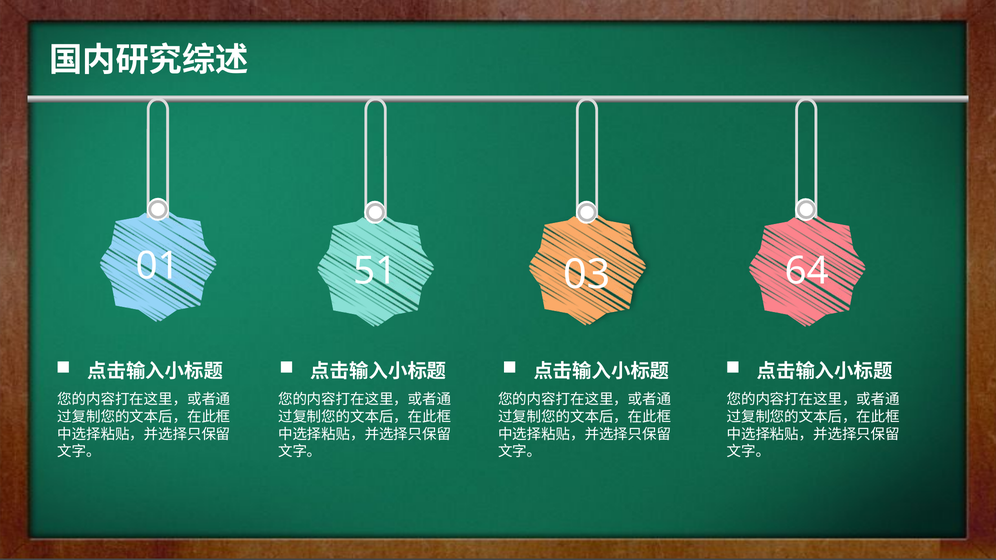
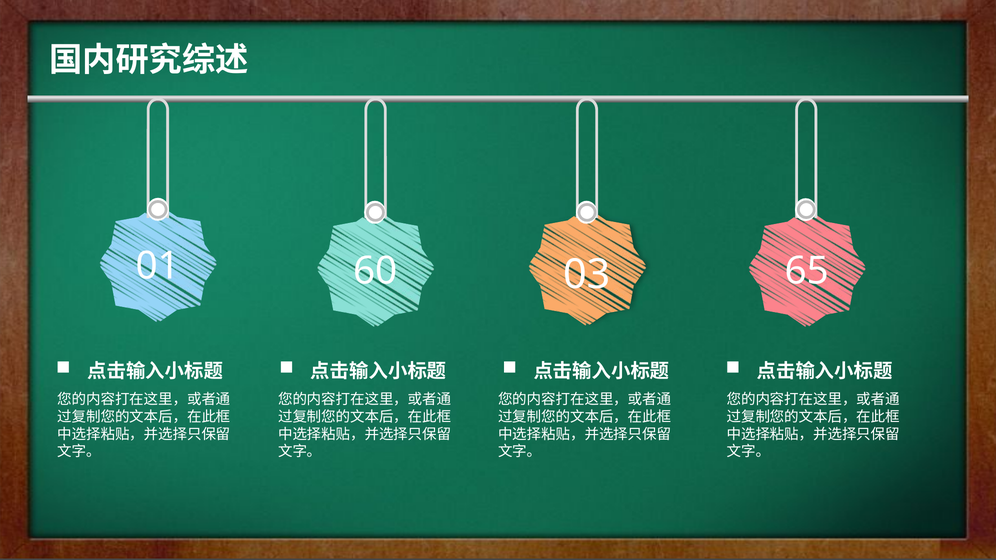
51: 51 -> 60 (375, 271)
64: 64 -> 65 (807, 271)
